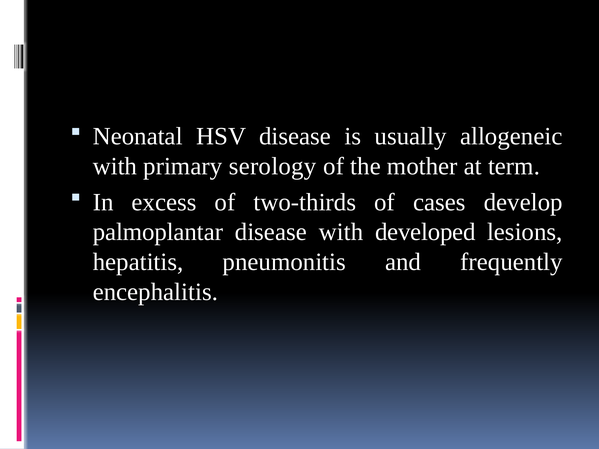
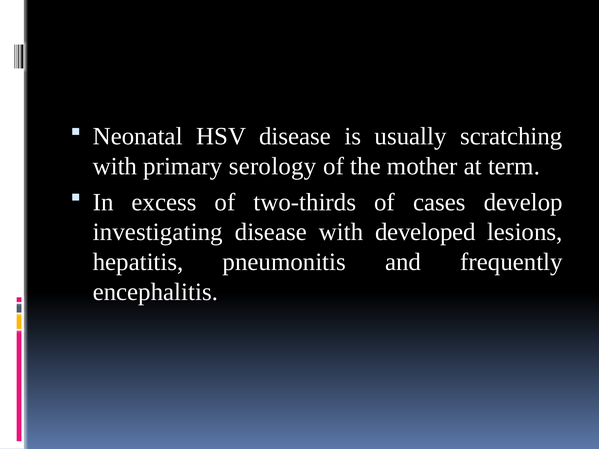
allogeneic: allogeneic -> scratching (511, 136)
palmoplantar: palmoplantar -> investigating (158, 232)
